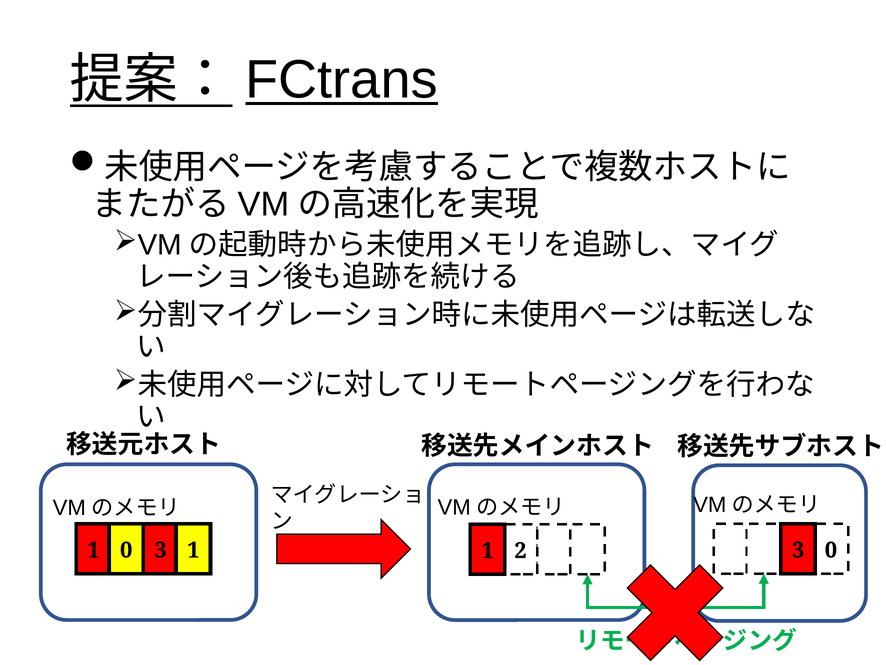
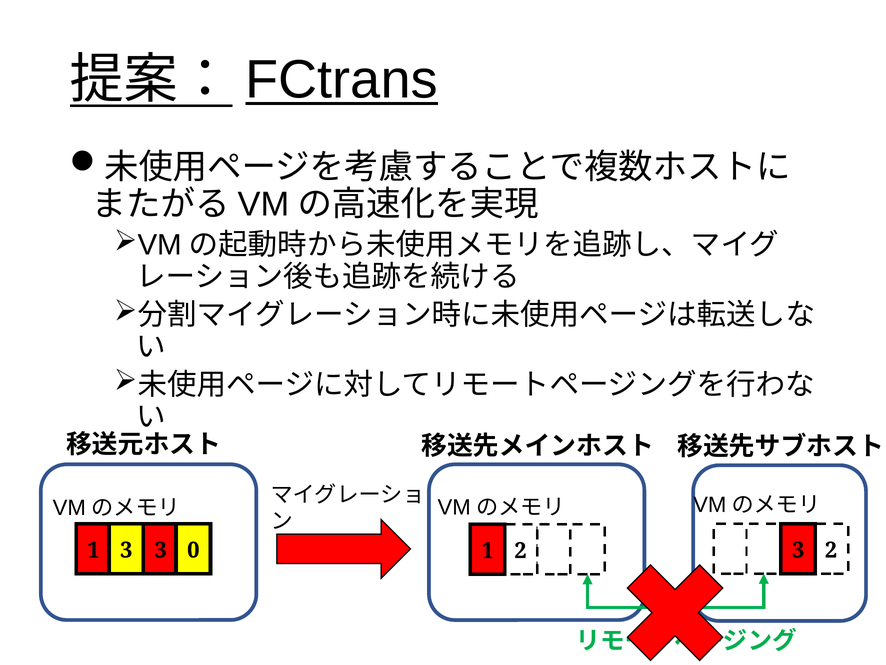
0: 0 -> 3 (126, 550)
3 1: 1 -> 0 (193, 550)
0: 0 -> 2 (831, 550)
